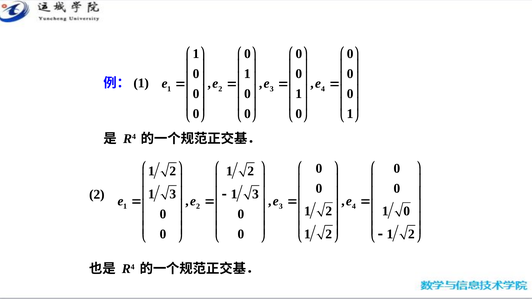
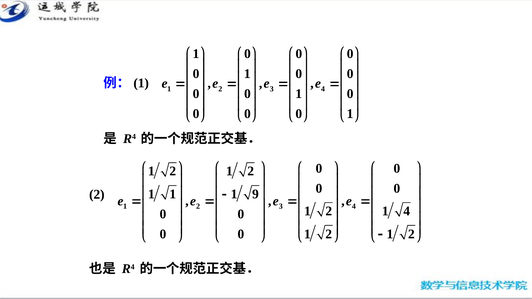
3: 3 -> 1 (173, 194)
3: 3 -> 9 (255, 194)
0: 0 -> 4 (407, 211)
